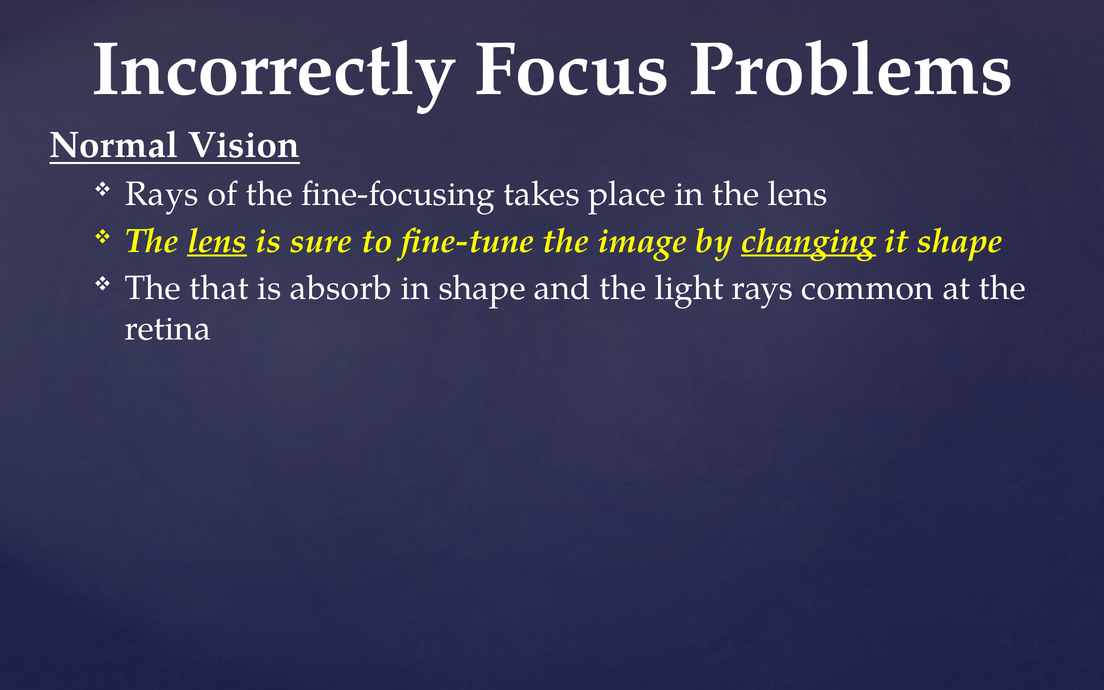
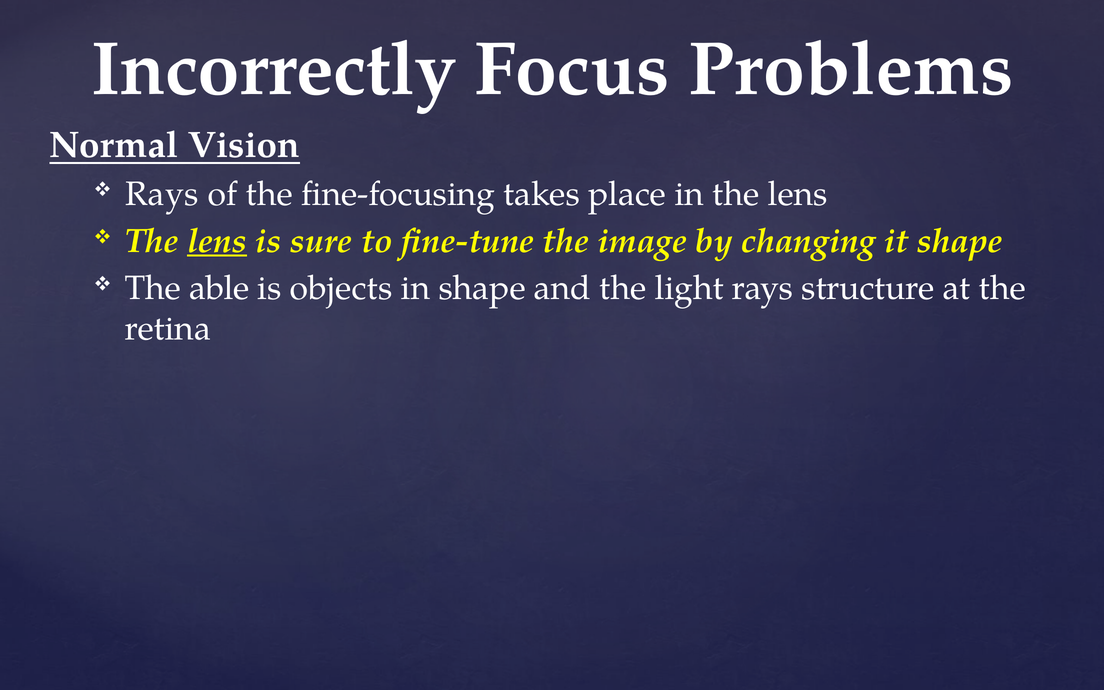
changing underline: present -> none (808, 241)
that: that -> able (219, 288)
absorb: absorb -> objects (341, 288)
common: common -> structure (868, 288)
